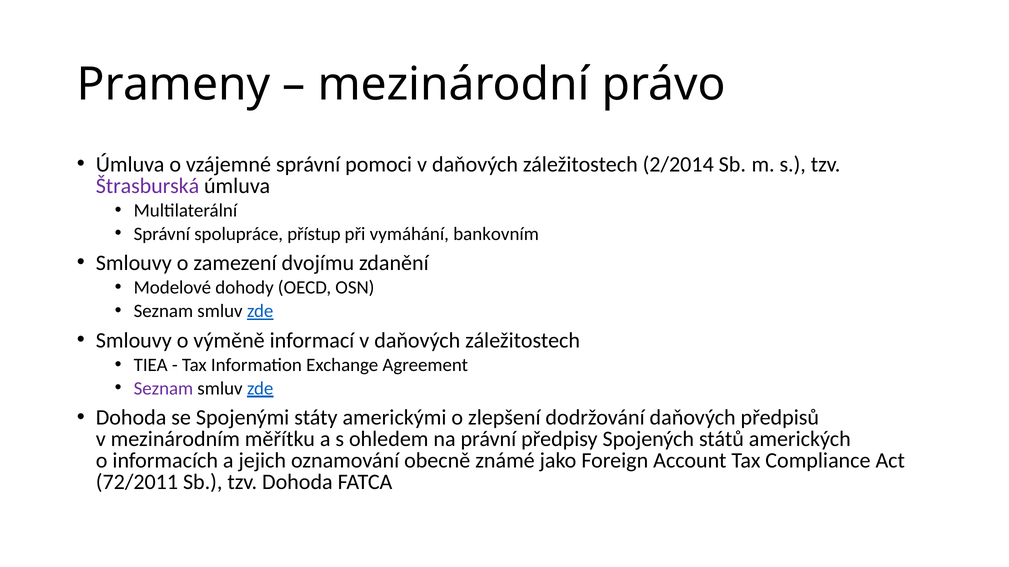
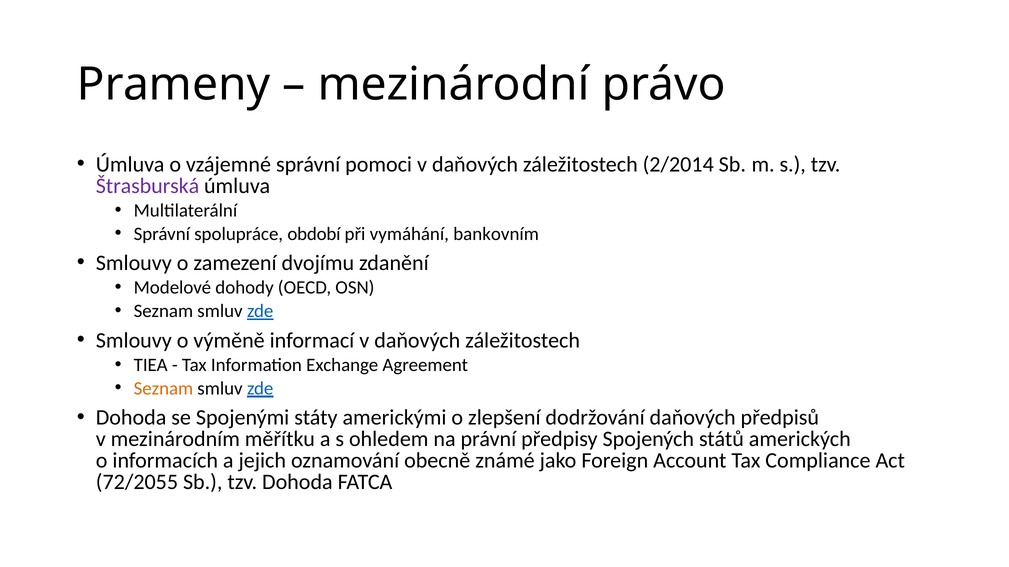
přístup: přístup -> období (314, 234)
Seznam colour: purple -> orange (163, 389)
72/2011: 72/2011 -> 72/2055 (137, 482)
